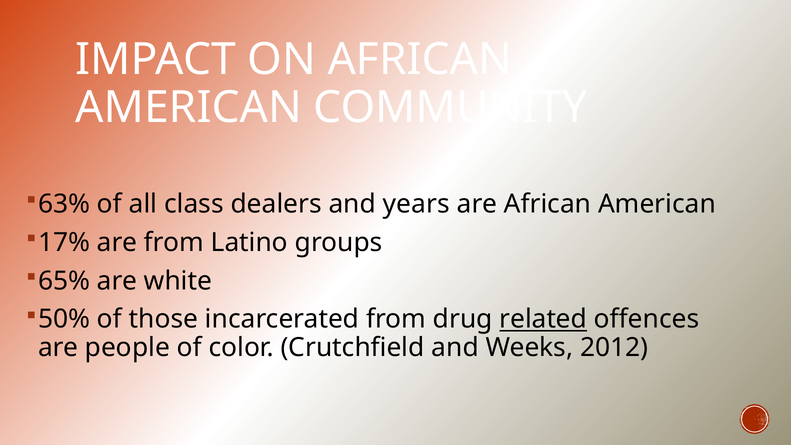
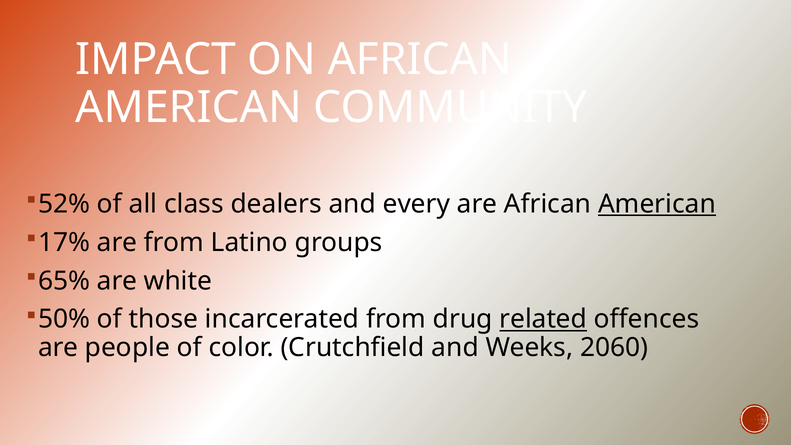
63%: 63% -> 52% (64, 204)
years: years -> every (416, 204)
American underline: none -> present (657, 204)
2012: 2012 -> 2060 (614, 348)
